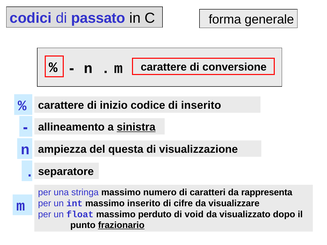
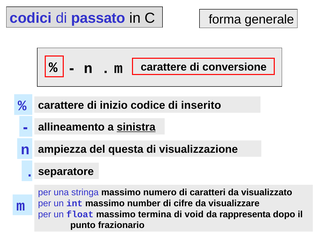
rappresenta: rappresenta -> visualizzato (267, 193)
massimo inserito: inserito -> number (144, 204)
perduto: perduto -> termina (155, 214)
visualizzato: visualizzato -> rappresenta (245, 214)
frazionario underline: present -> none (121, 225)
